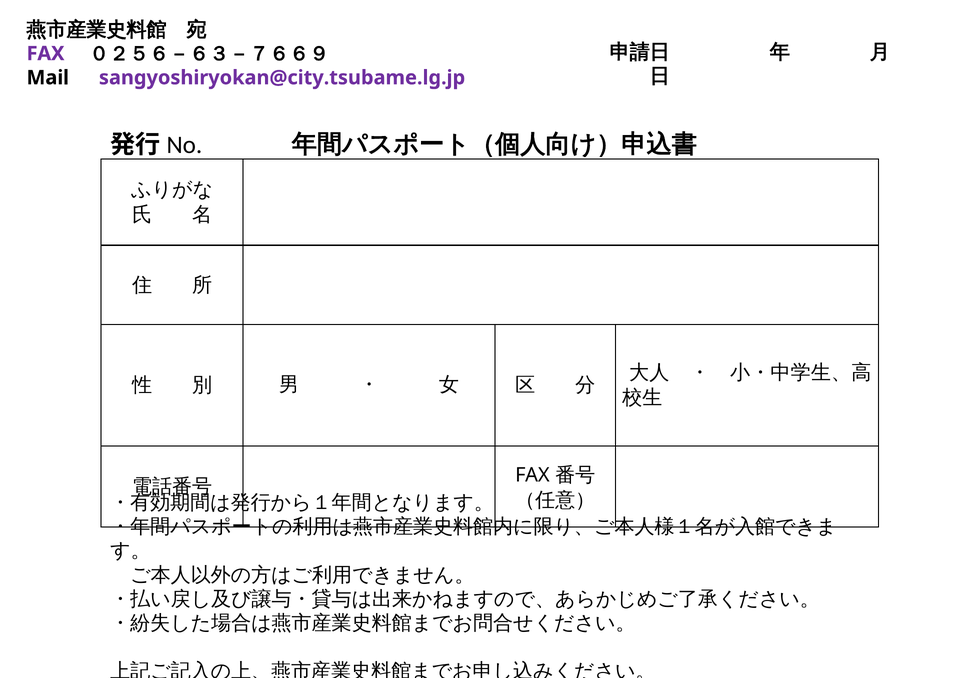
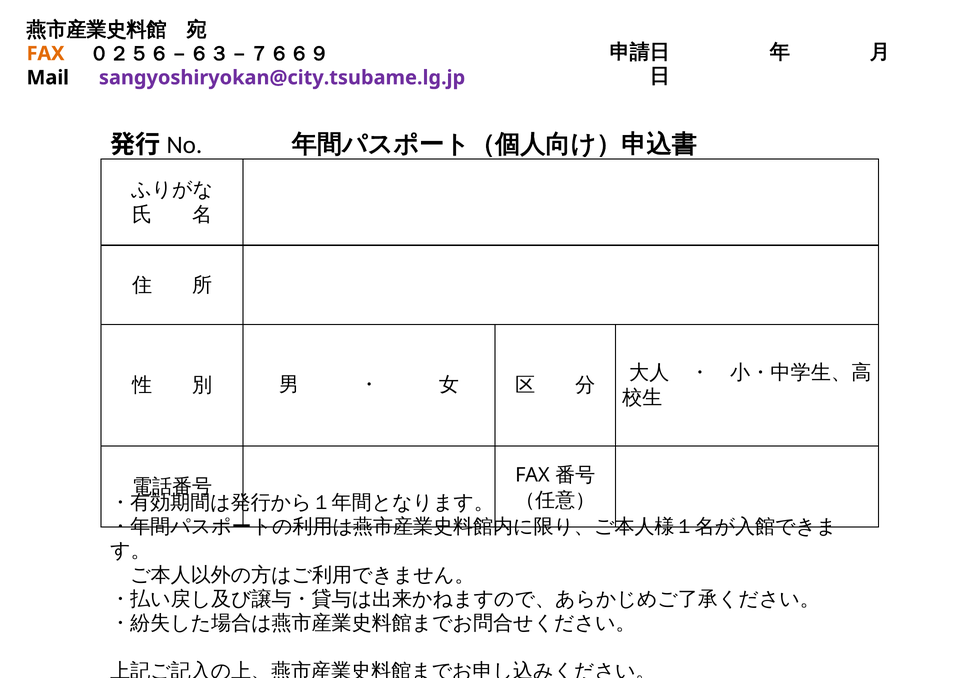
FAX colour: purple -> orange (46, 54)
